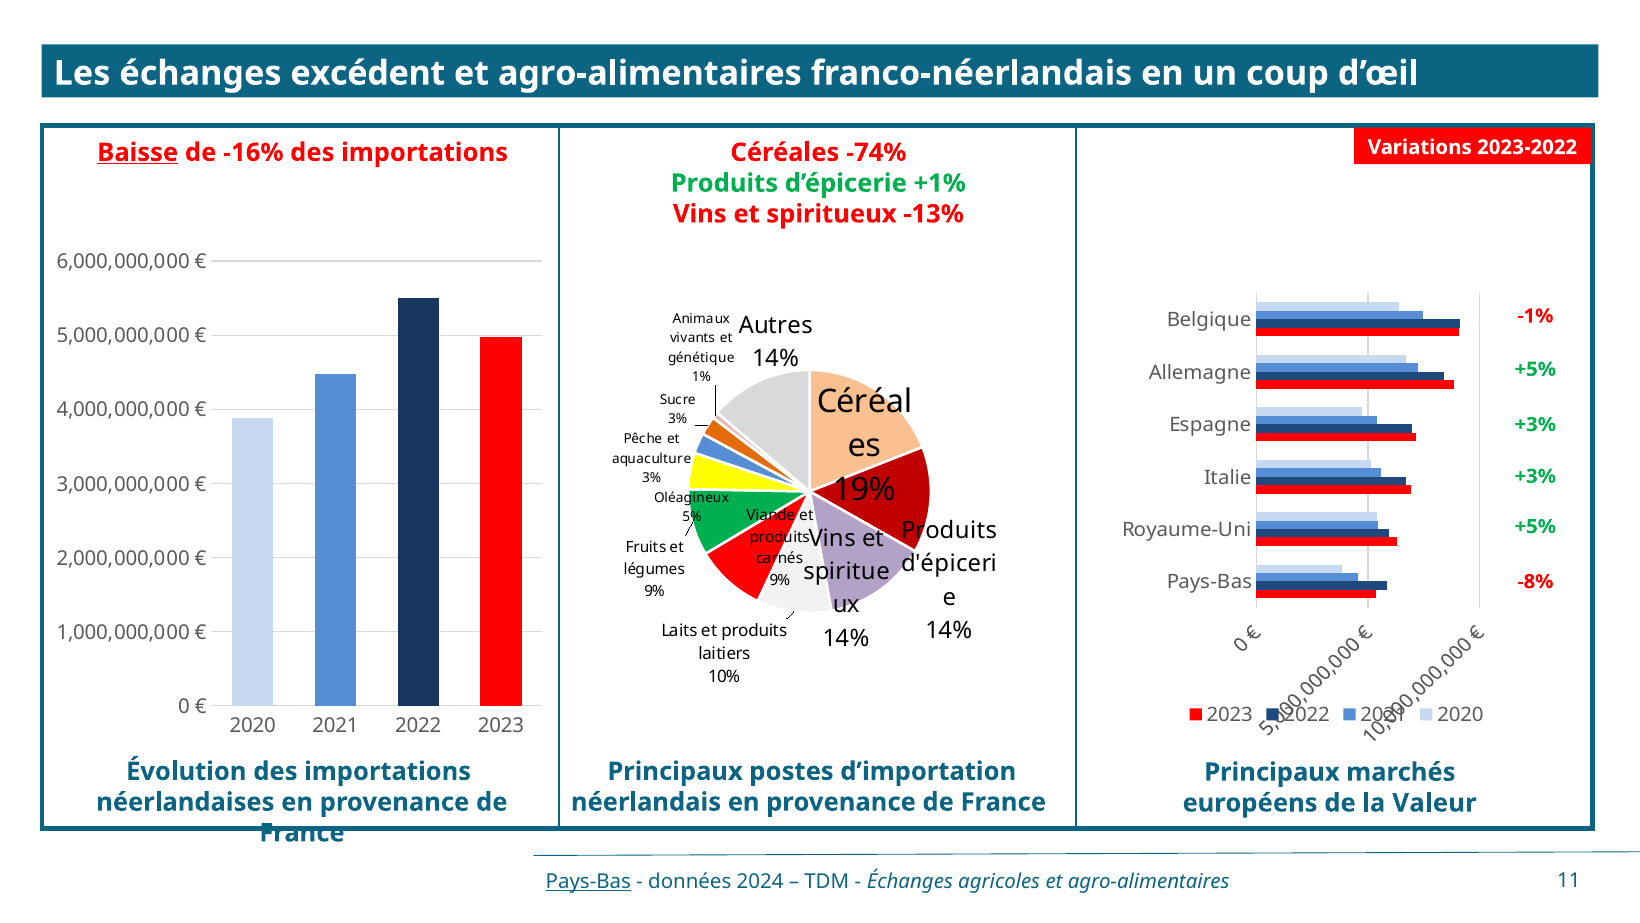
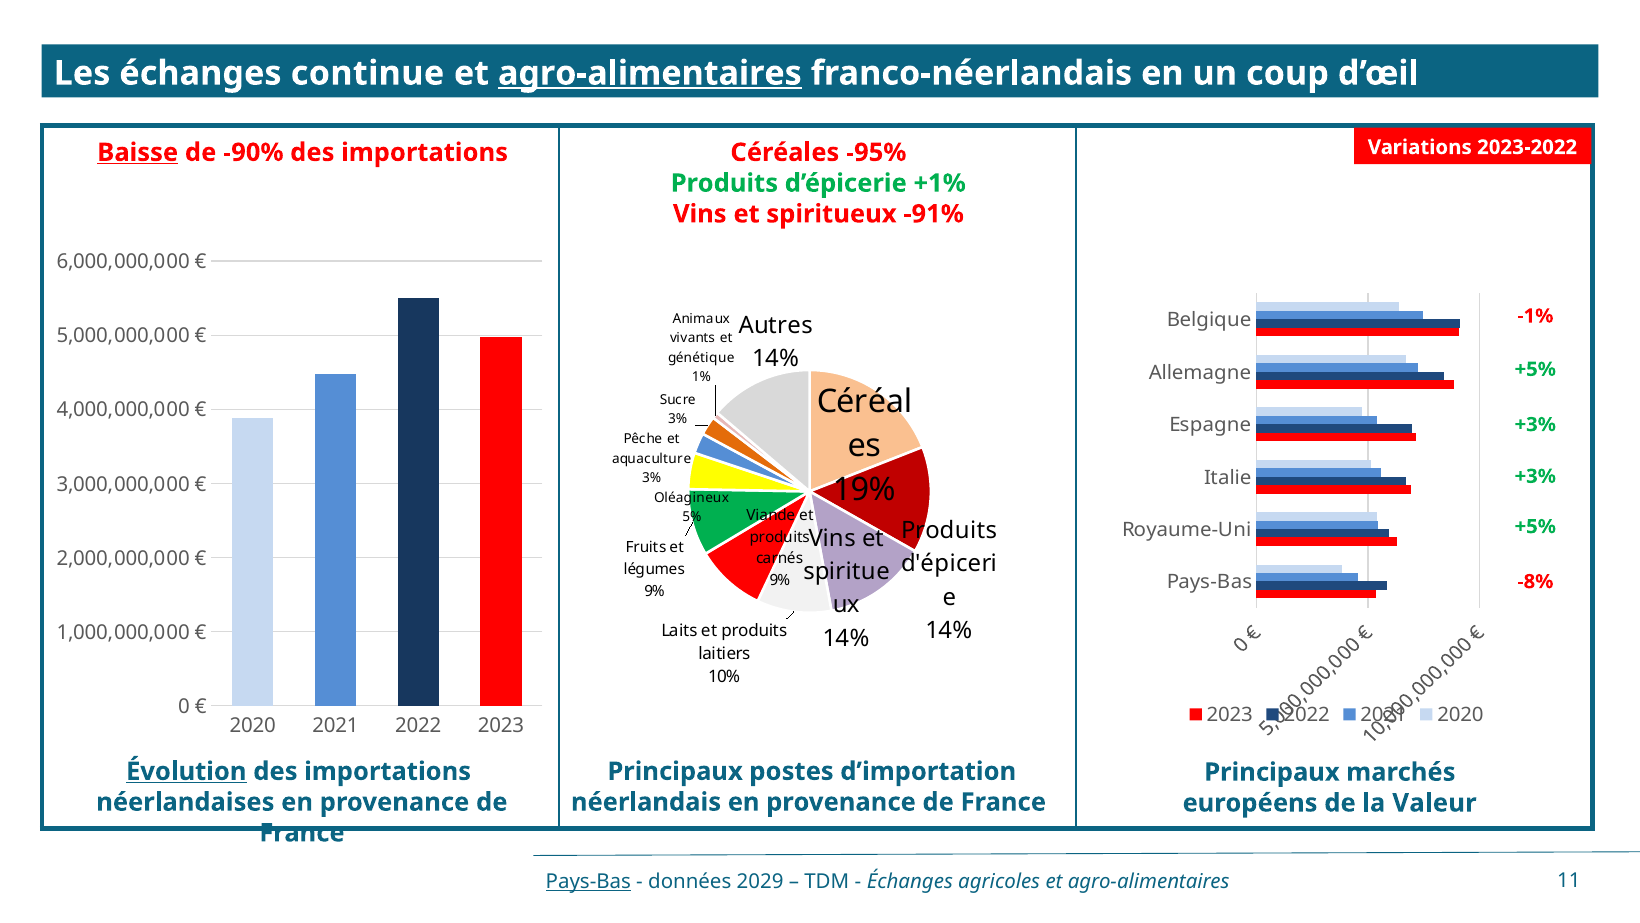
excédent: excédent -> continue (367, 73)
agro-alimentaires underline: none -> present (650, 73)
-16%: -16% -> -90% (253, 152)
-74%: -74% -> -95% (876, 152)
-13%: -13% -> -91% (934, 214)
Évolution underline: none -> present (186, 771)
2024: 2024 -> 2029 (760, 882)
